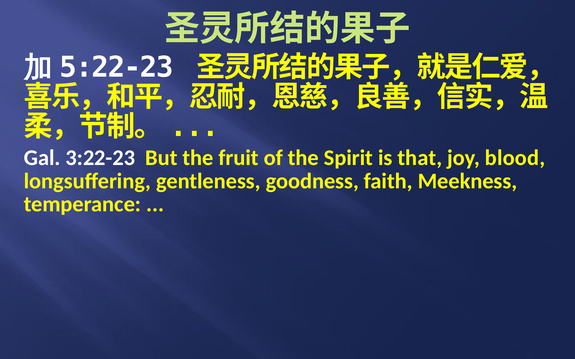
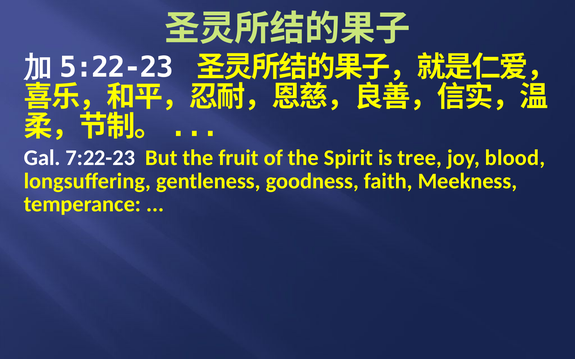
3:22-23: 3:22-23 -> 7:22-23 (100, 158)
that: that -> tree (420, 158)
